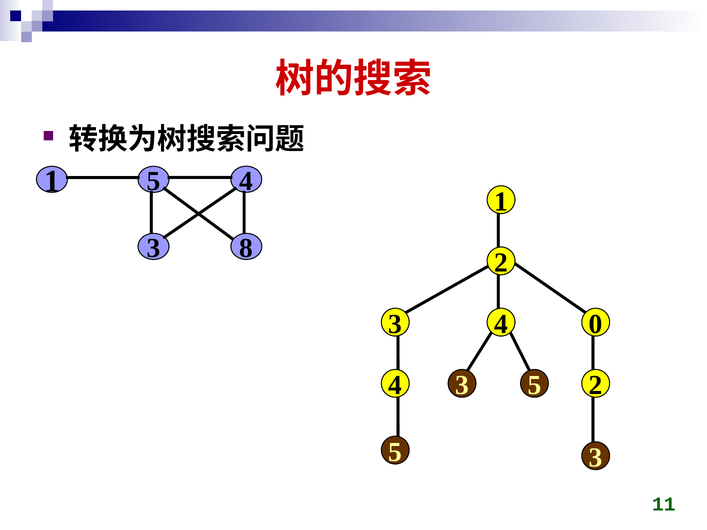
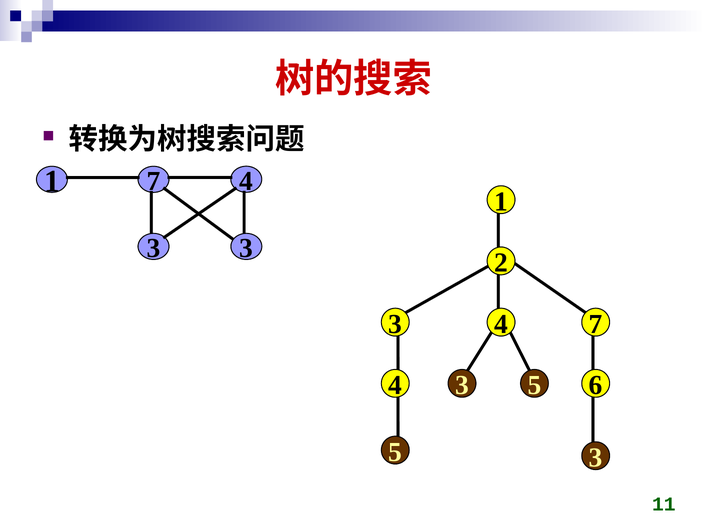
1 5: 5 -> 7 (154, 181)
8: 8 -> 3 (246, 248)
4 0: 0 -> 7 (596, 324)
4 2: 2 -> 6 (596, 385)
